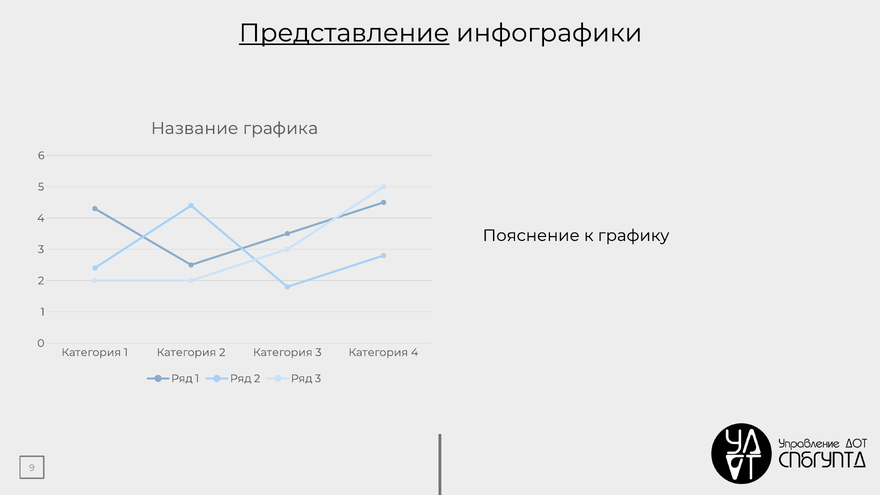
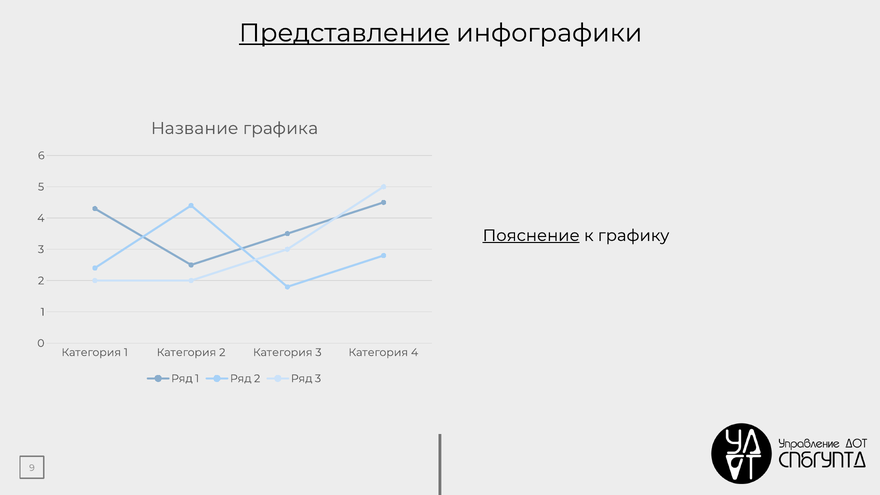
Пояснение underline: none -> present (531, 236)
